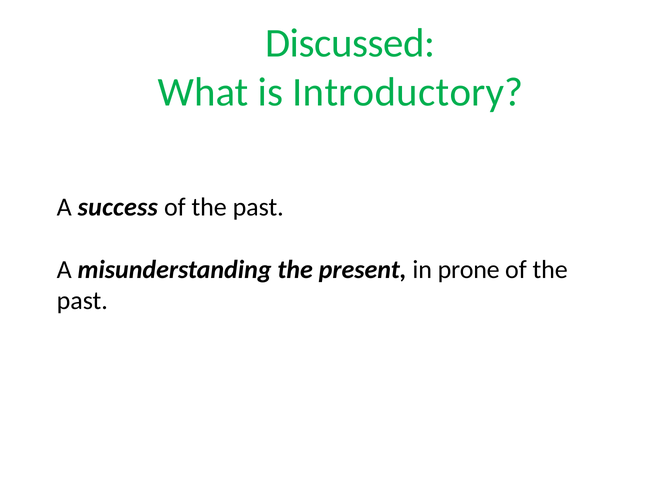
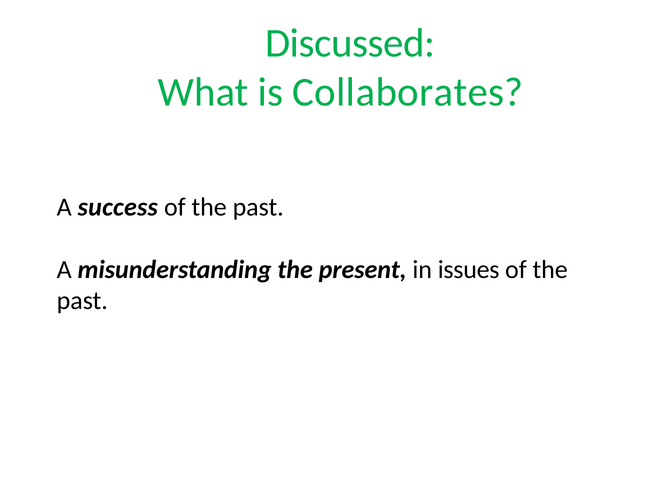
Introductory: Introductory -> Collaborates (408, 92)
prone: prone -> issues (469, 269)
